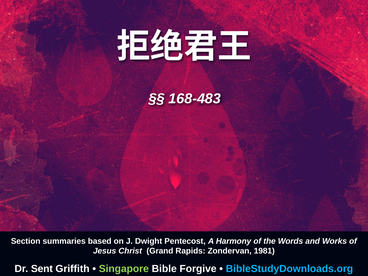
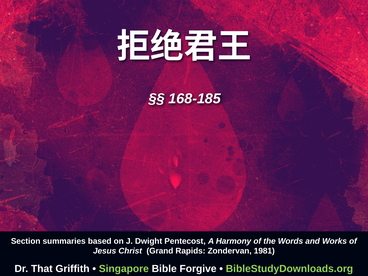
168-483: 168-483 -> 168-185 (195, 99)
Dr Sent: Sent -> That (42, 269)
BibleStudyDownloads.org colour: light blue -> light green (289, 269)
